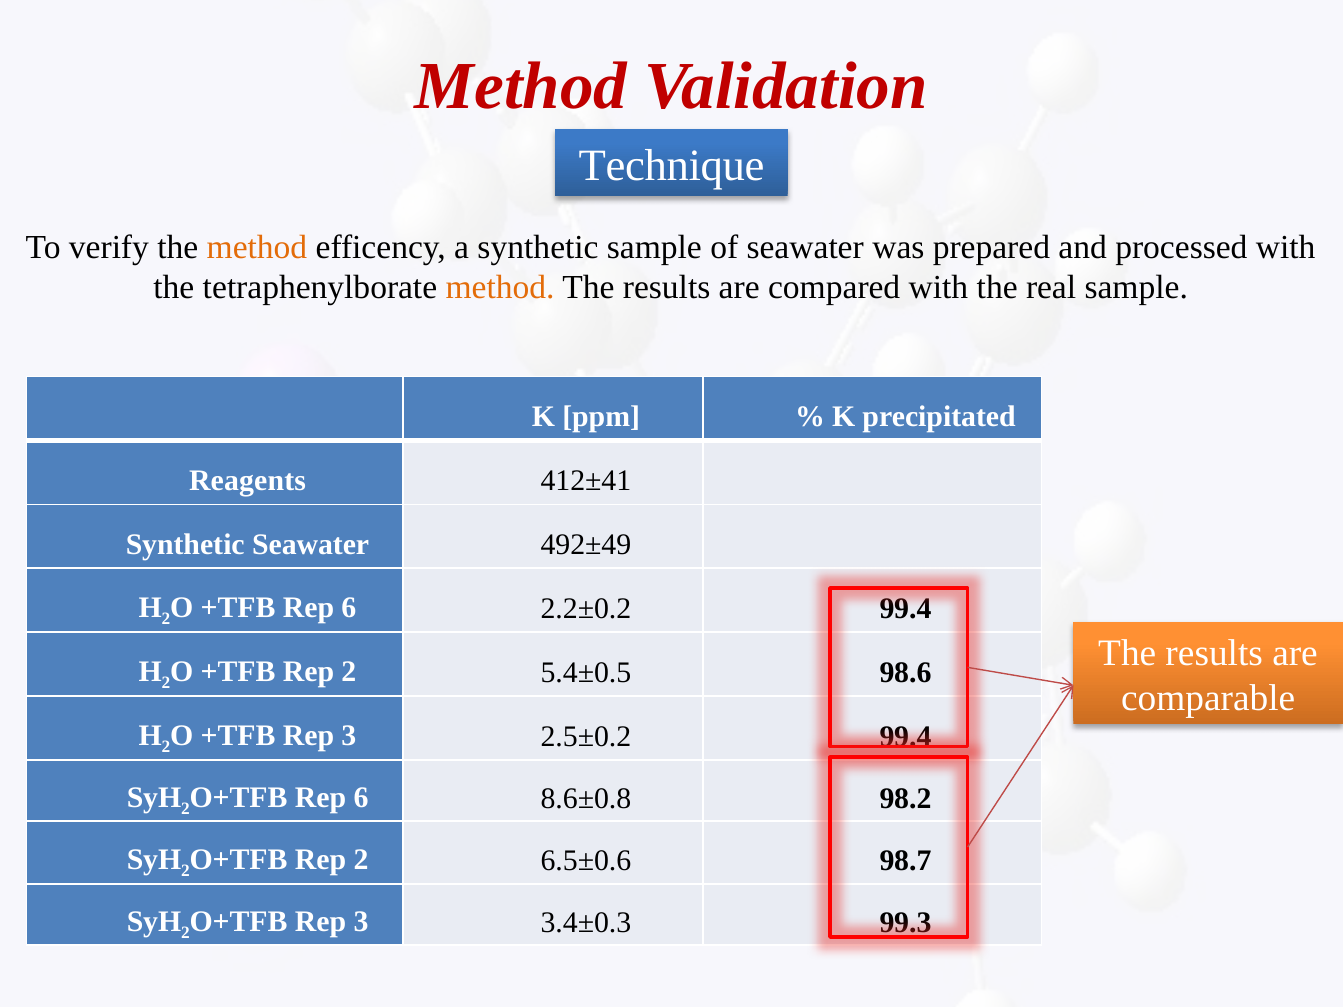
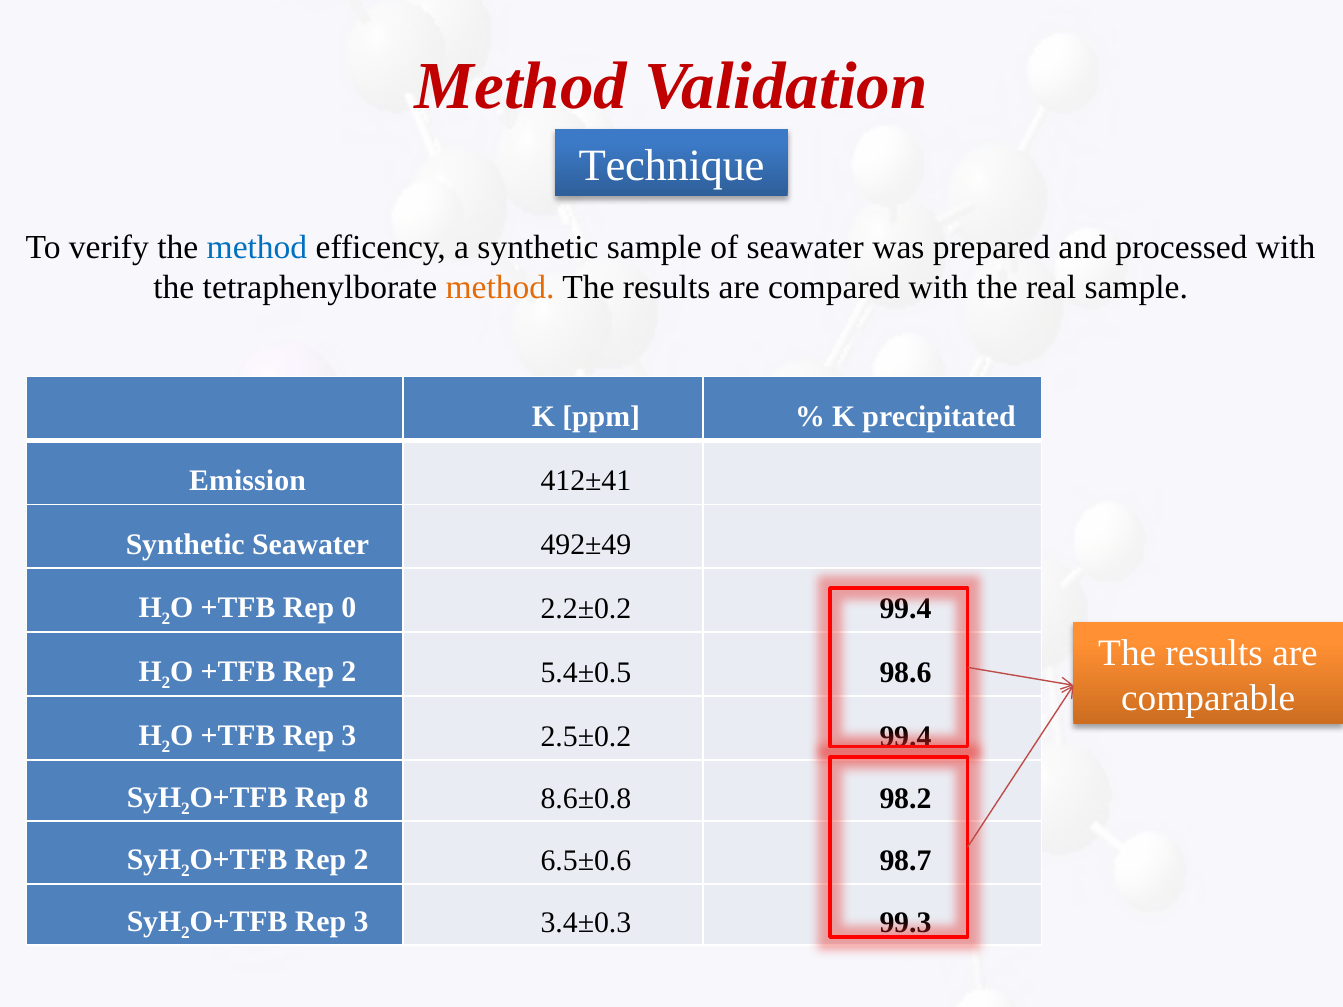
method colour: orange -> blue (257, 247)
Reagents: Reagents -> Emission (248, 481)
+TFB Rep 6: 6 -> 0 (349, 608)
6: 6 -> 8 (361, 798)
